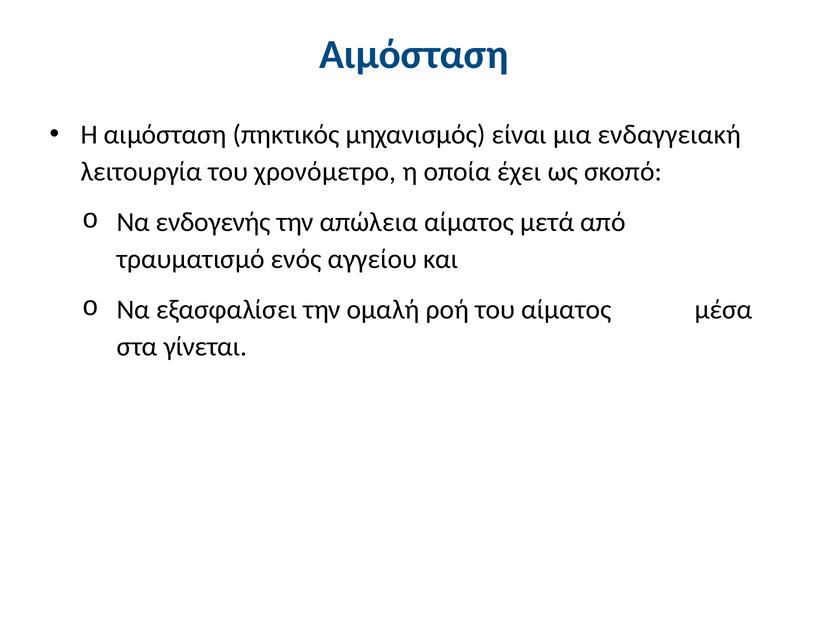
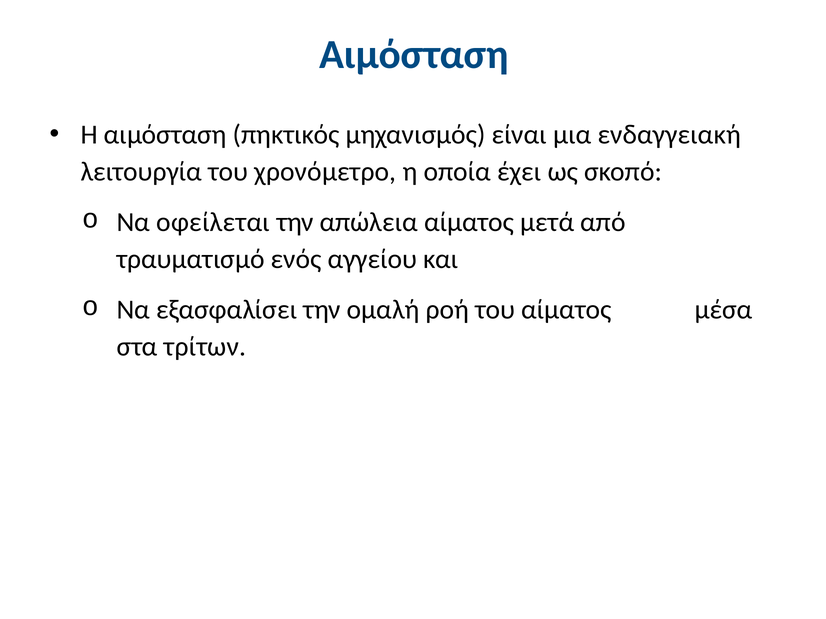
ενδογενής: ενδογενής -> οφείλεται (213, 222)
γίνεται: γίνεται -> τρίτων (205, 347)
